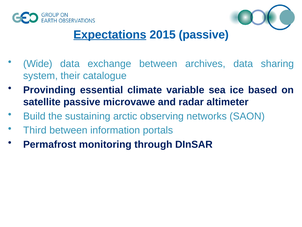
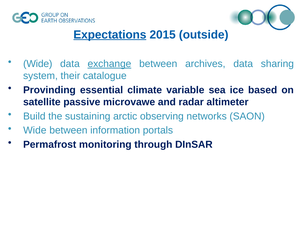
2015 passive: passive -> outside (204, 35)
exchange underline: none -> present (109, 64)
Third: Third -> Wide (35, 130)
